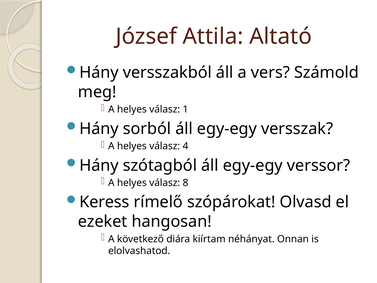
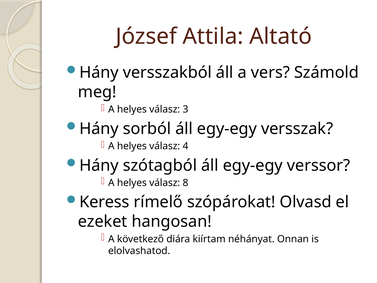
1: 1 -> 3 (185, 109)
